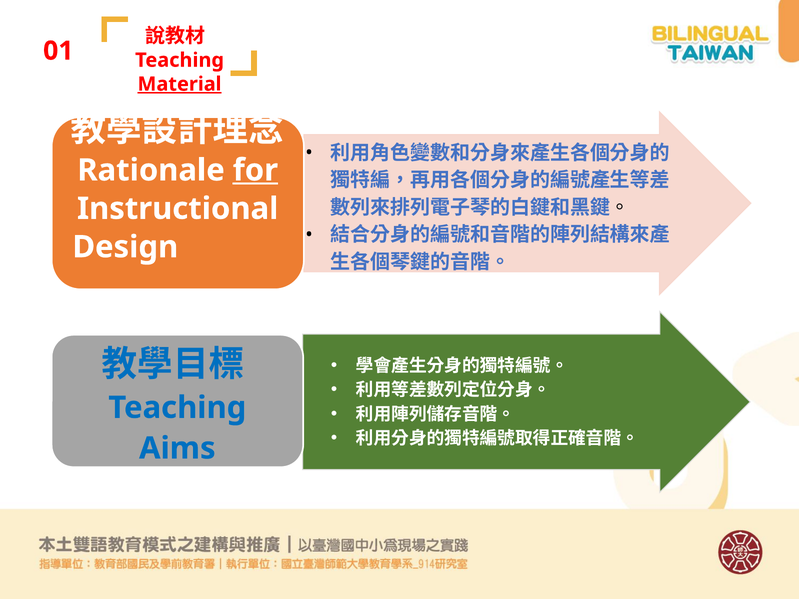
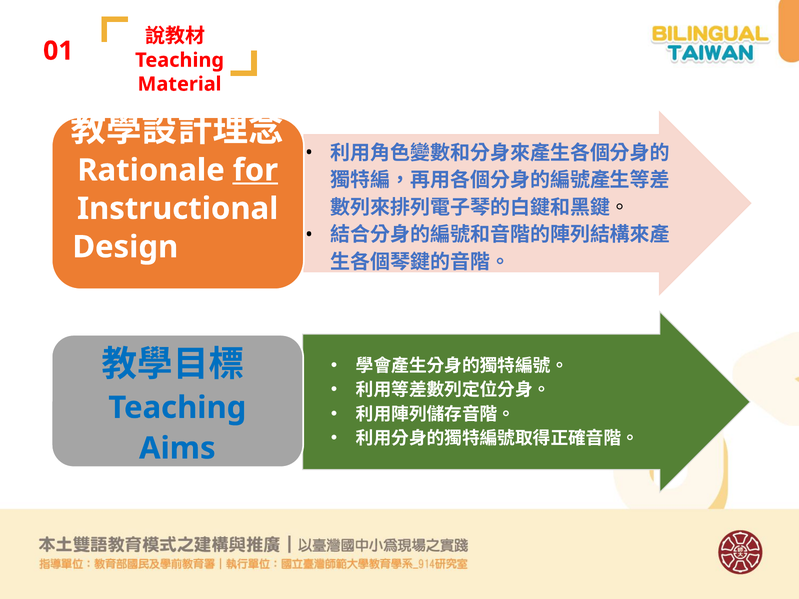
Material underline: present -> none (180, 84)
